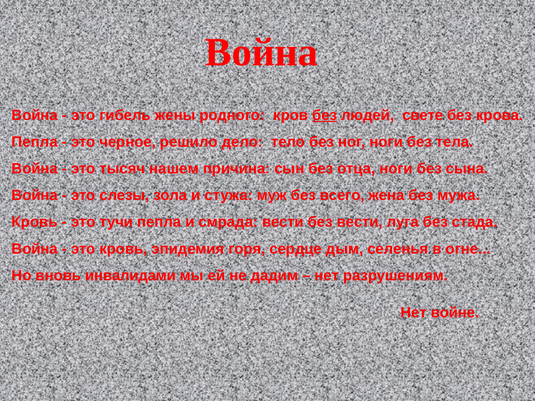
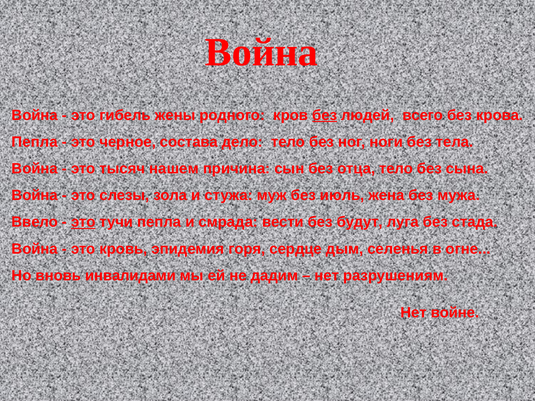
свете: свете -> всего (423, 115)
решило: решило -> состава (189, 142)
отца ноги: ноги -> тело (396, 169)
всего: всего -> июль (342, 195)
Кровь: Кровь -> Ввело (35, 222)
это underline: none -> present (83, 222)
без вести: вести -> будут (360, 222)
